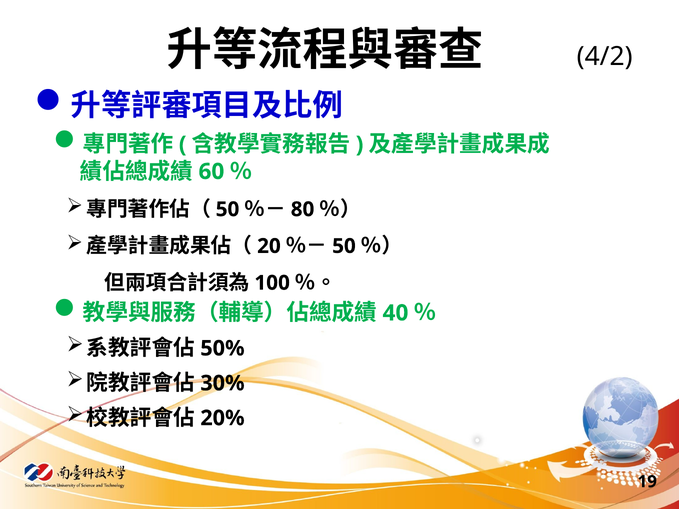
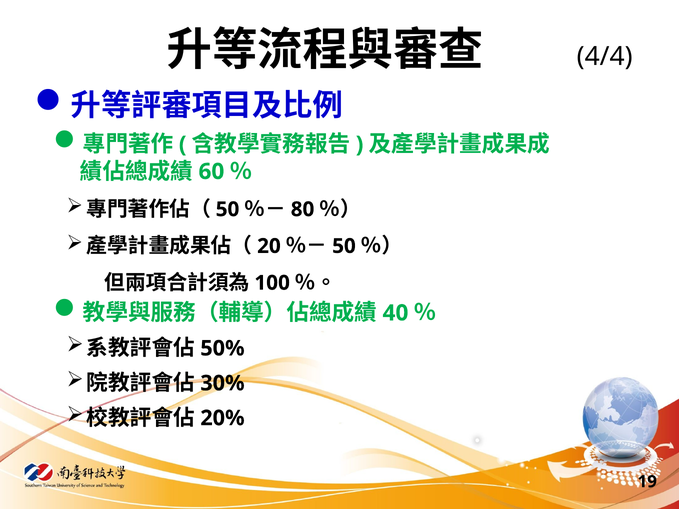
4/2: 4/2 -> 4/4 (605, 57)
